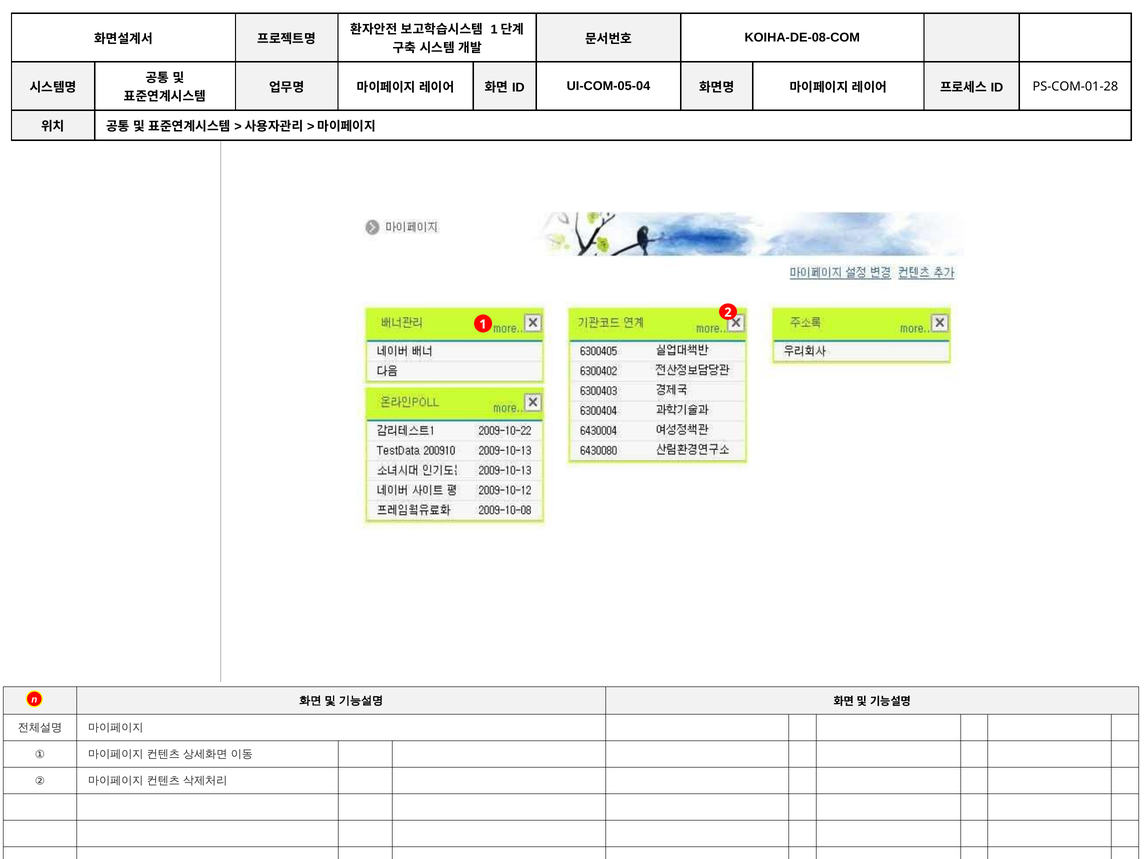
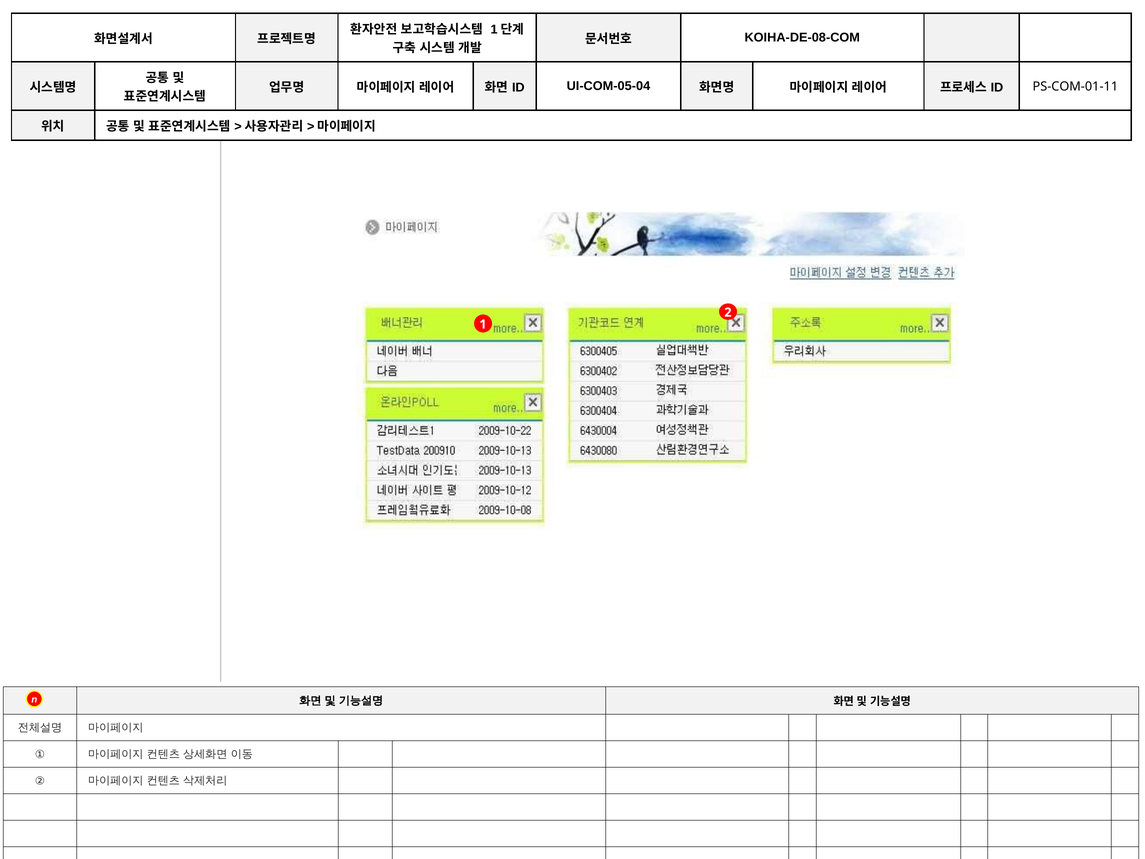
PS-COM-01-28: PS-COM-01-28 -> PS-COM-01-11 (1075, 87)
